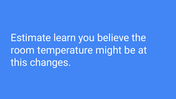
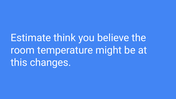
learn: learn -> think (65, 38)
